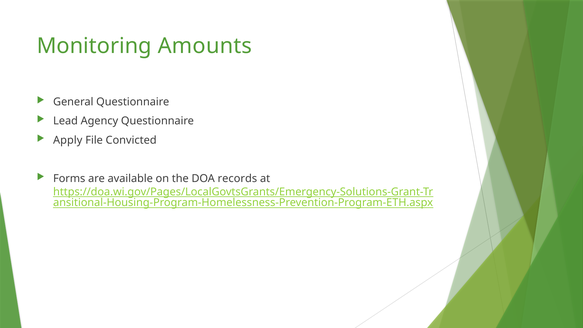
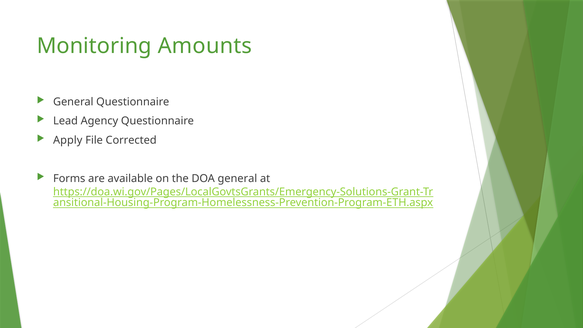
Convicted: Convicted -> Corrected (131, 140)
DOA records: records -> general (237, 179)
